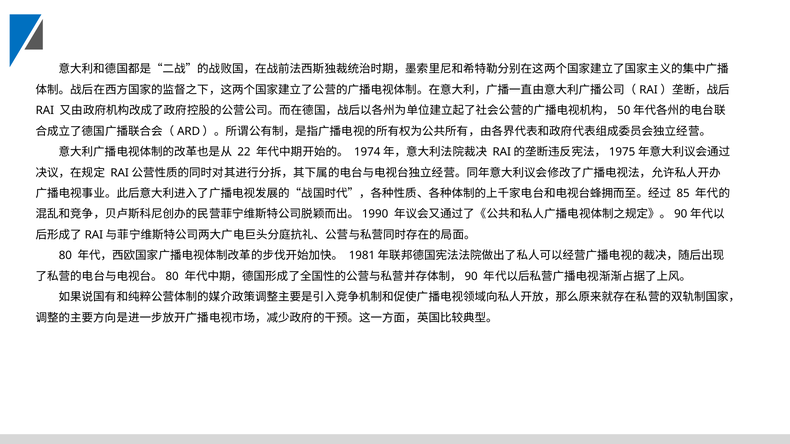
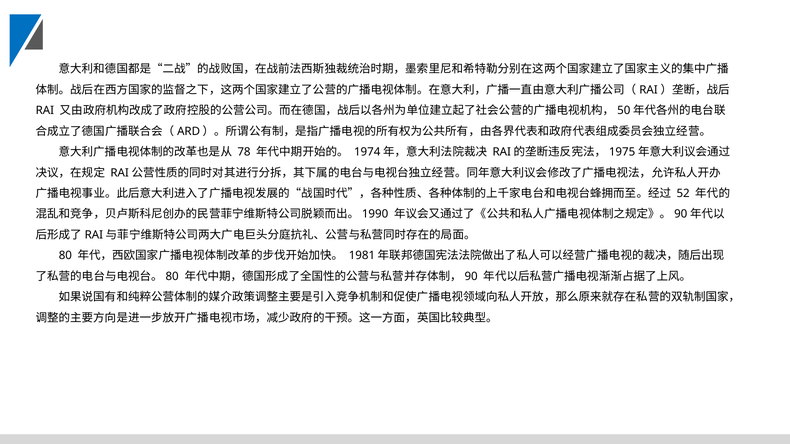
22: 22 -> 78 (244, 152)
85: 85 -> 52 (683, 194)
